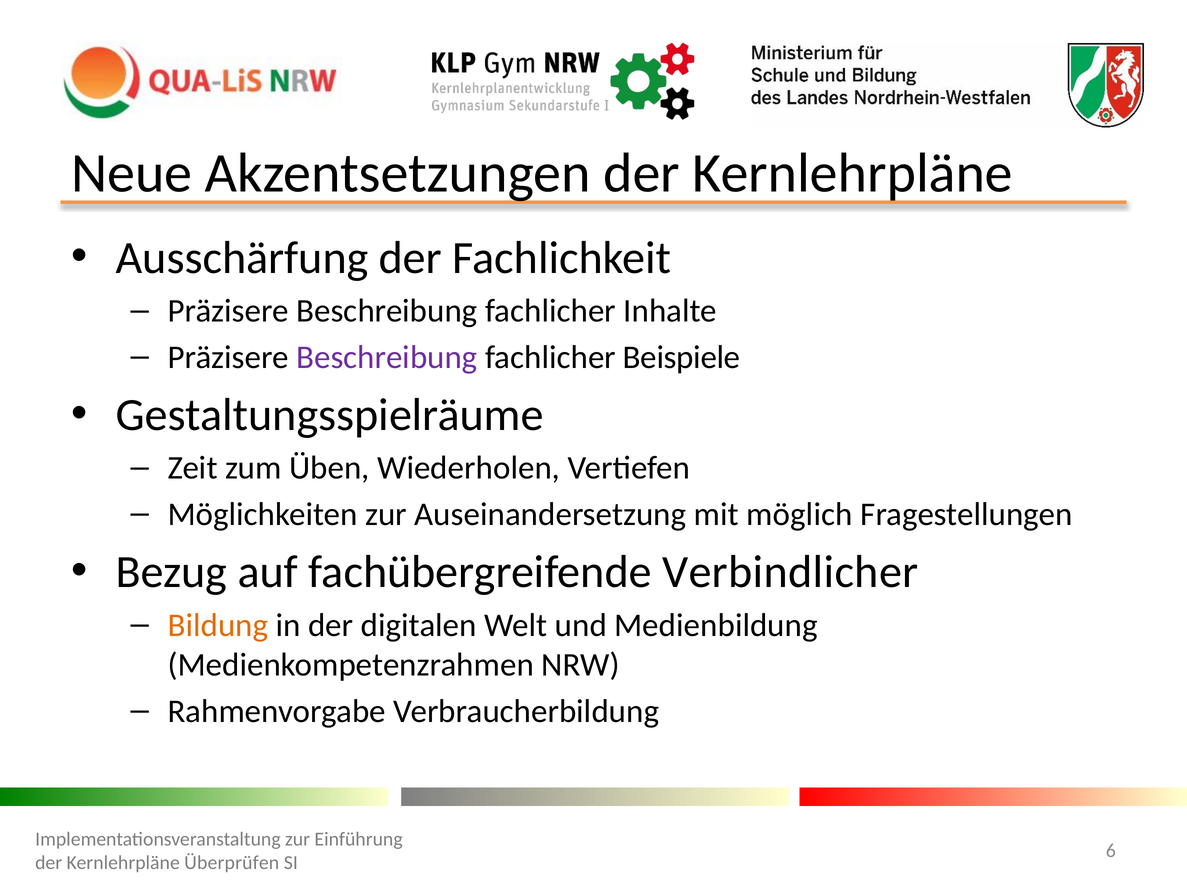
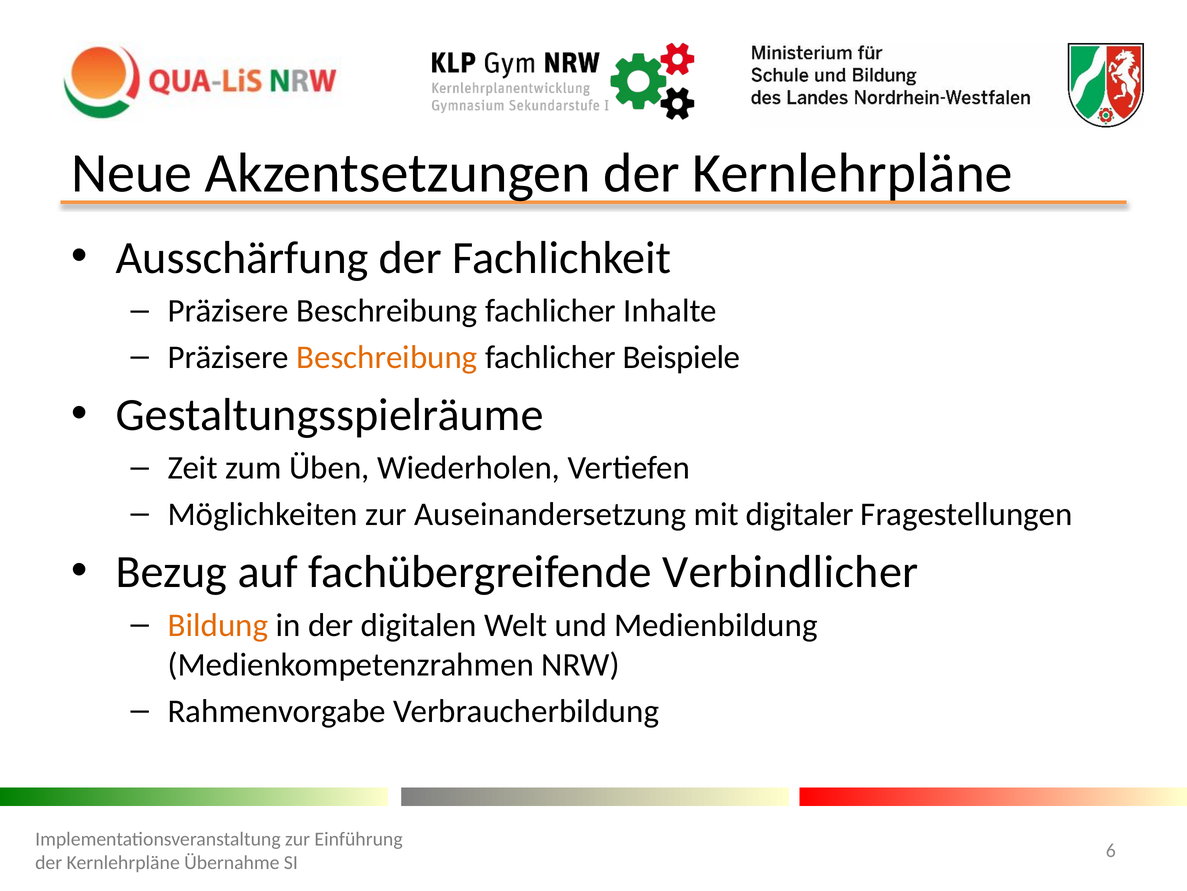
Beschreibung colour: purple -> orange (387, 357)
möglich: möglich -> digitaler (800, 514)
Überprüfen: Überprüfen -> Übernahme (232, 862)
